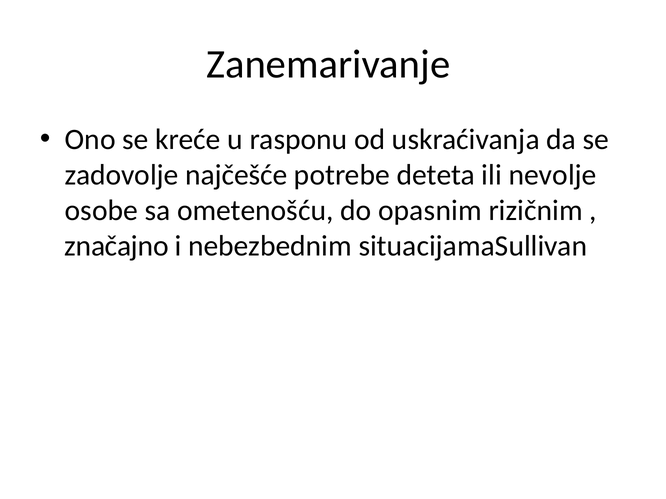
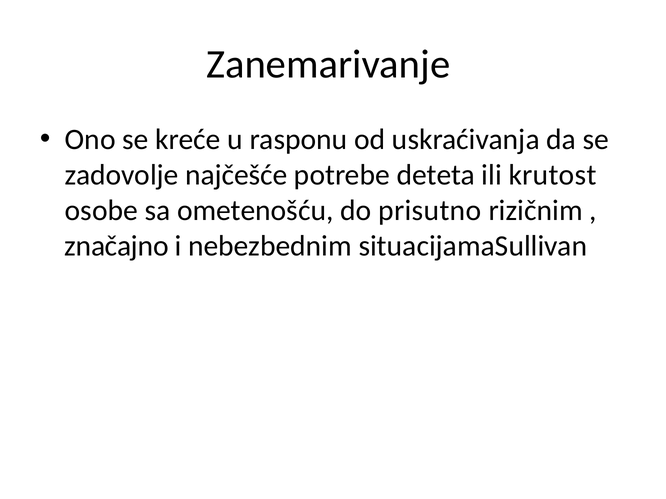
nevolje: nevolje -> krutost (553, 175)
opasnim: opasnim -> prisutno (430, 211)
